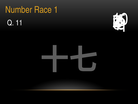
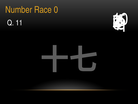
Race 1: 1 -> 0 (56, 10)
